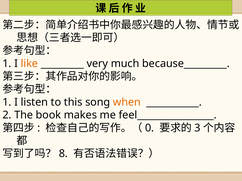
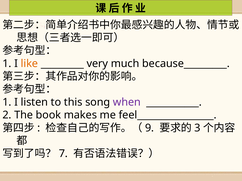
when colour: orange -> purple (127, 102)
0: 0 -> 9 (150, 128)
8: 8 -> 7 (63, 154)
